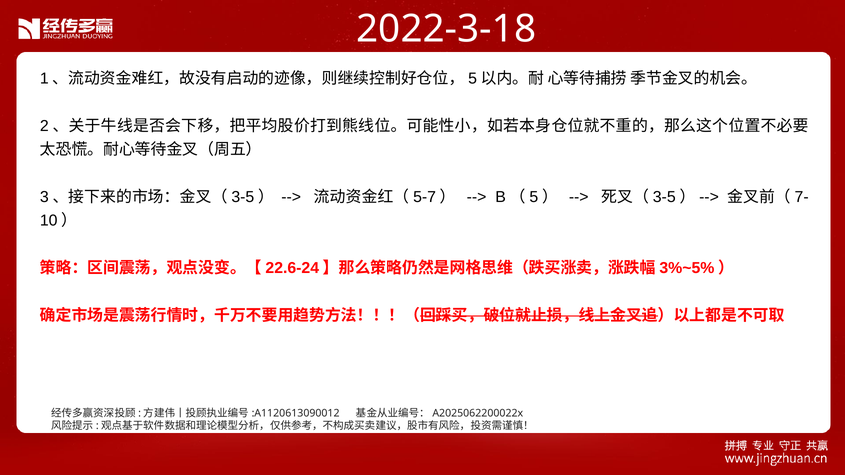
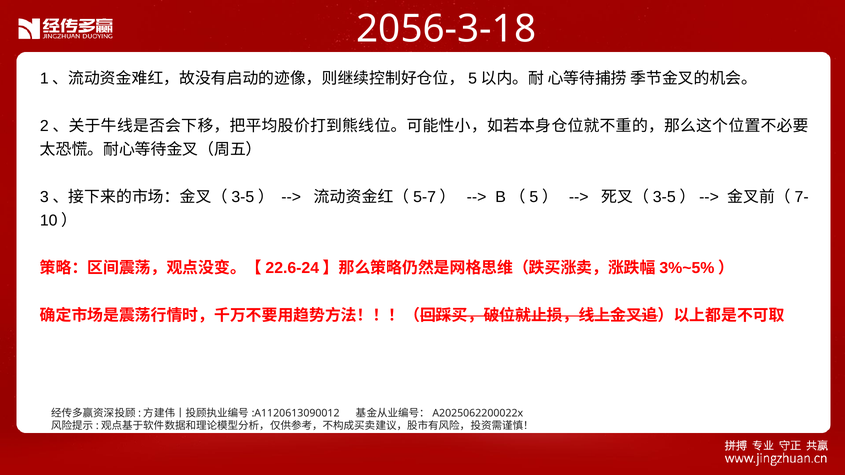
2022-3-18: 2022-3-18 -> 2056-3-18 (446, 29)
